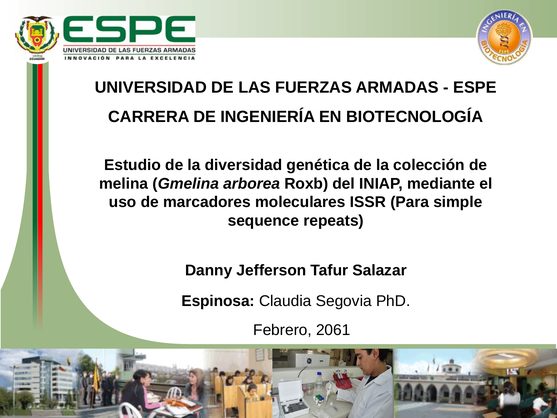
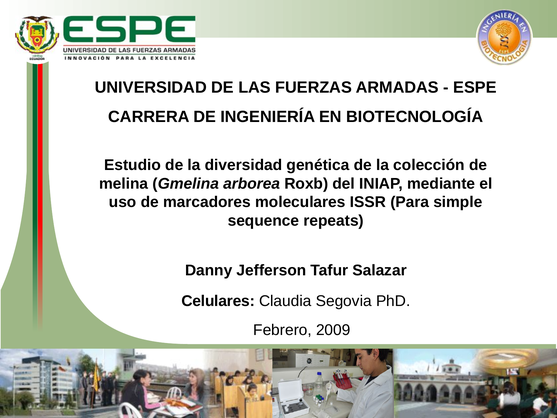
Espinosa: Espinosa -> Celulares (218, 301)
2061: 2061 -> 2009 (333, 330)
